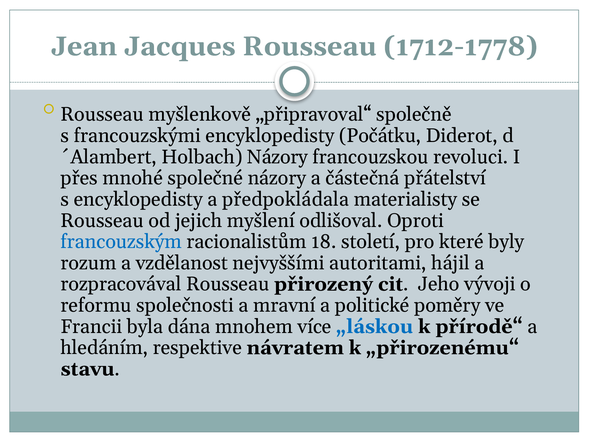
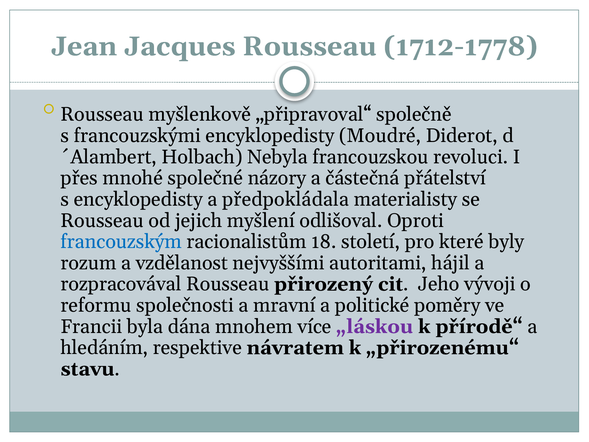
Počátku: Počátku -> Moudré (380, 136)
Holbach Názory: Názory -> Nebyla (277, 157)
„láskou colour: blue -> purple (375, 326)
